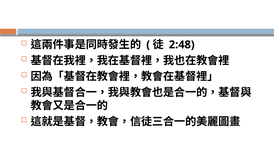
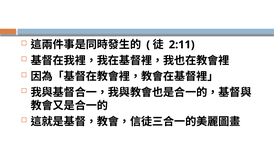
2:48: 2:48 -> 2:11 (182, 45)
